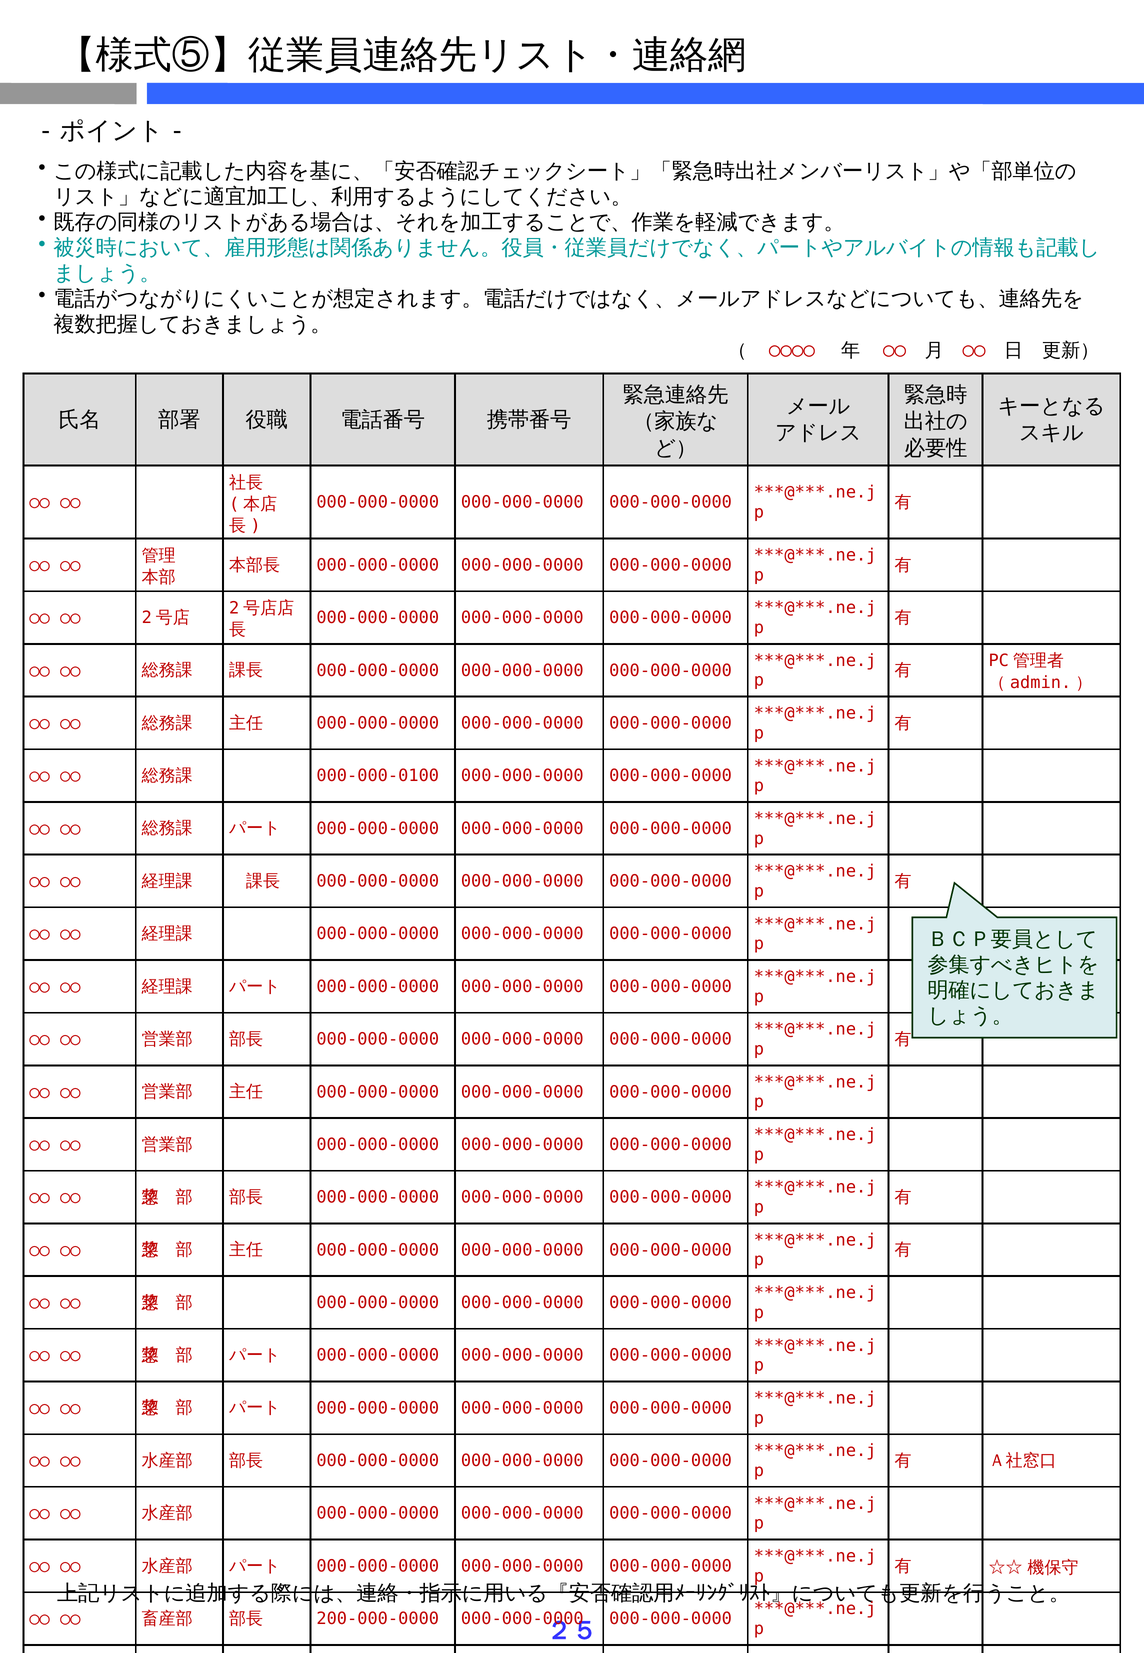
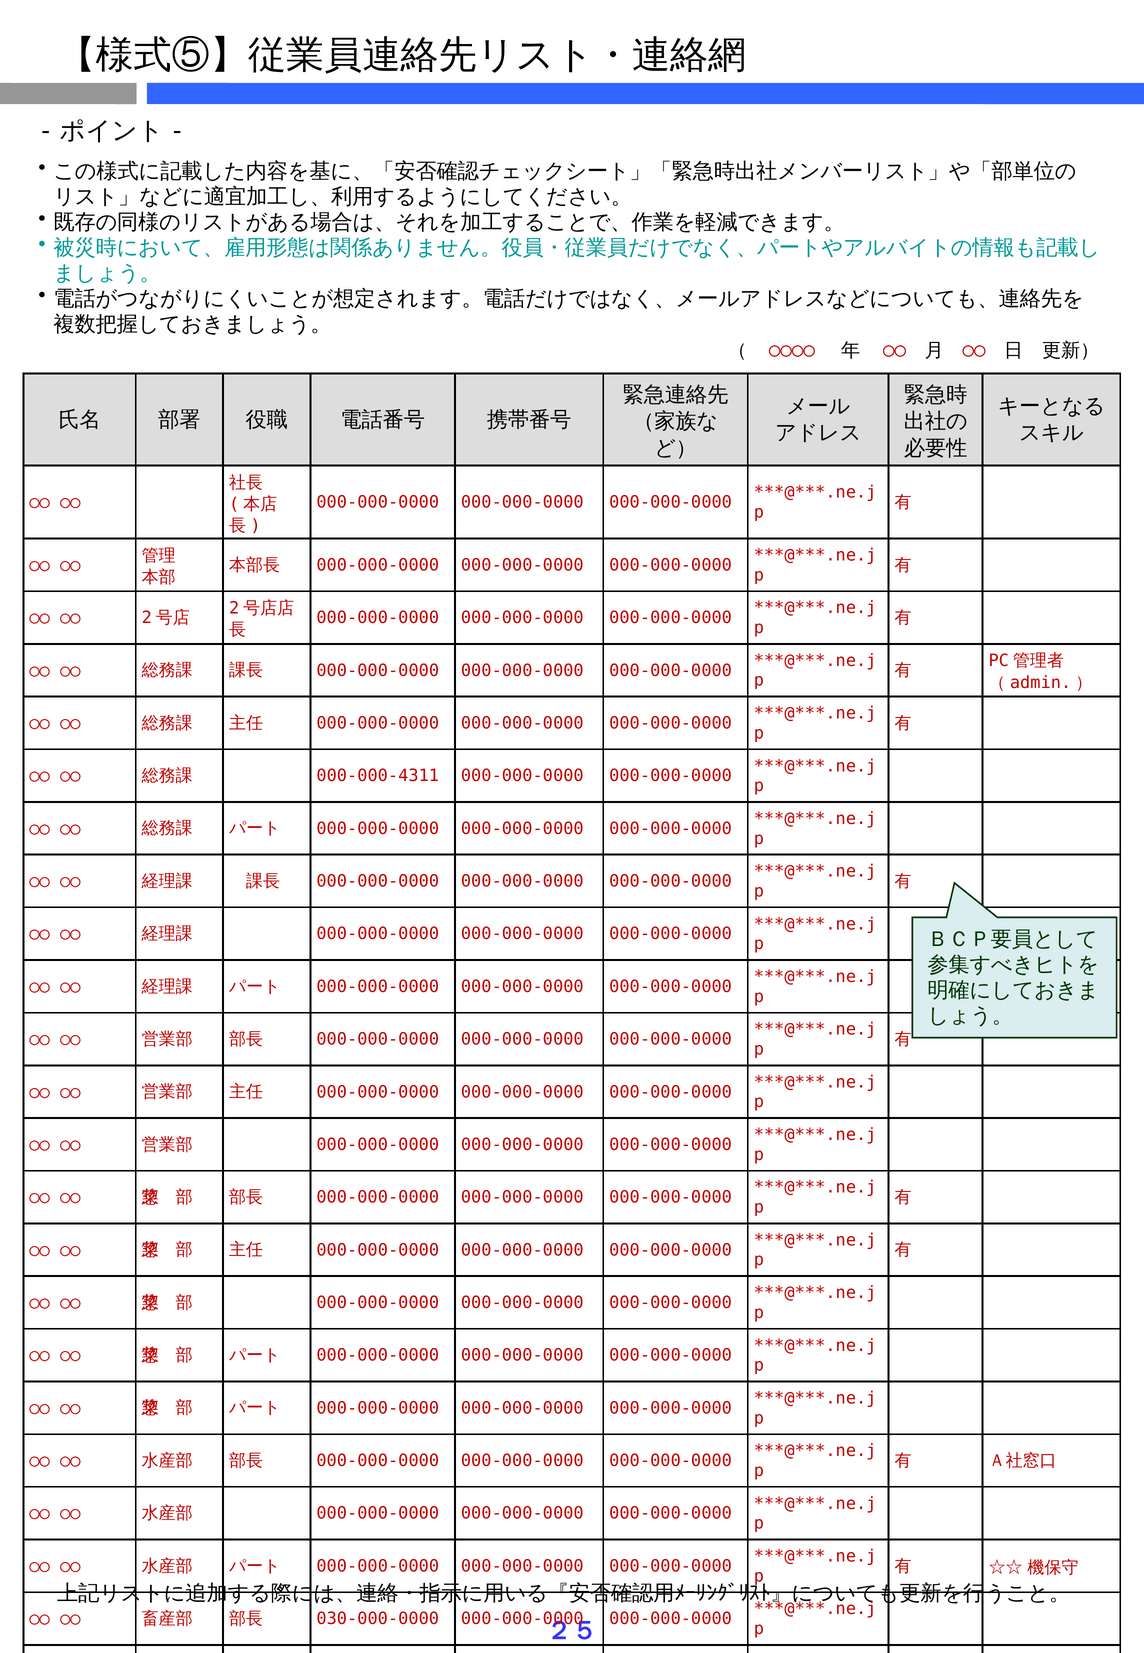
000-000-0100: 000-000-0100 -> 000-000-4311 (378, 776)
200-000-0000: 200-000-0000 -> 030-000-0000 (378, 1618)
